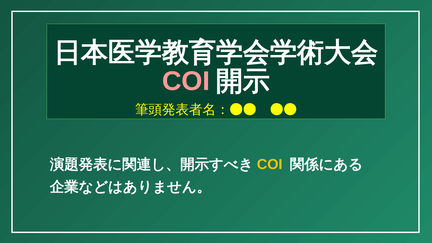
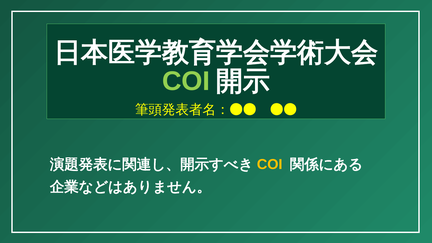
COI colour: pink -> light green (186, 81)
